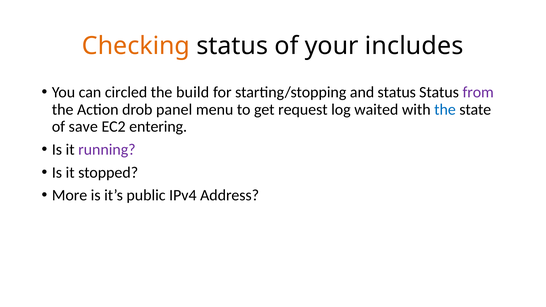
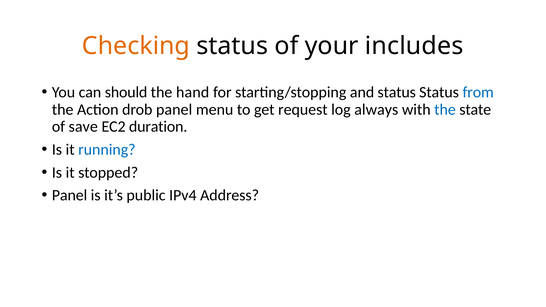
circled: circled -> should (126, 92)
build: build -> hand (193, 92)
from colour: purple -> blue (478, 92)
waited: waited -> always (376, 110)
entering: entering -> duration (158, 127)
running colour: purple -> blue (107, 150)
More: More -> Panel (70, 195)
